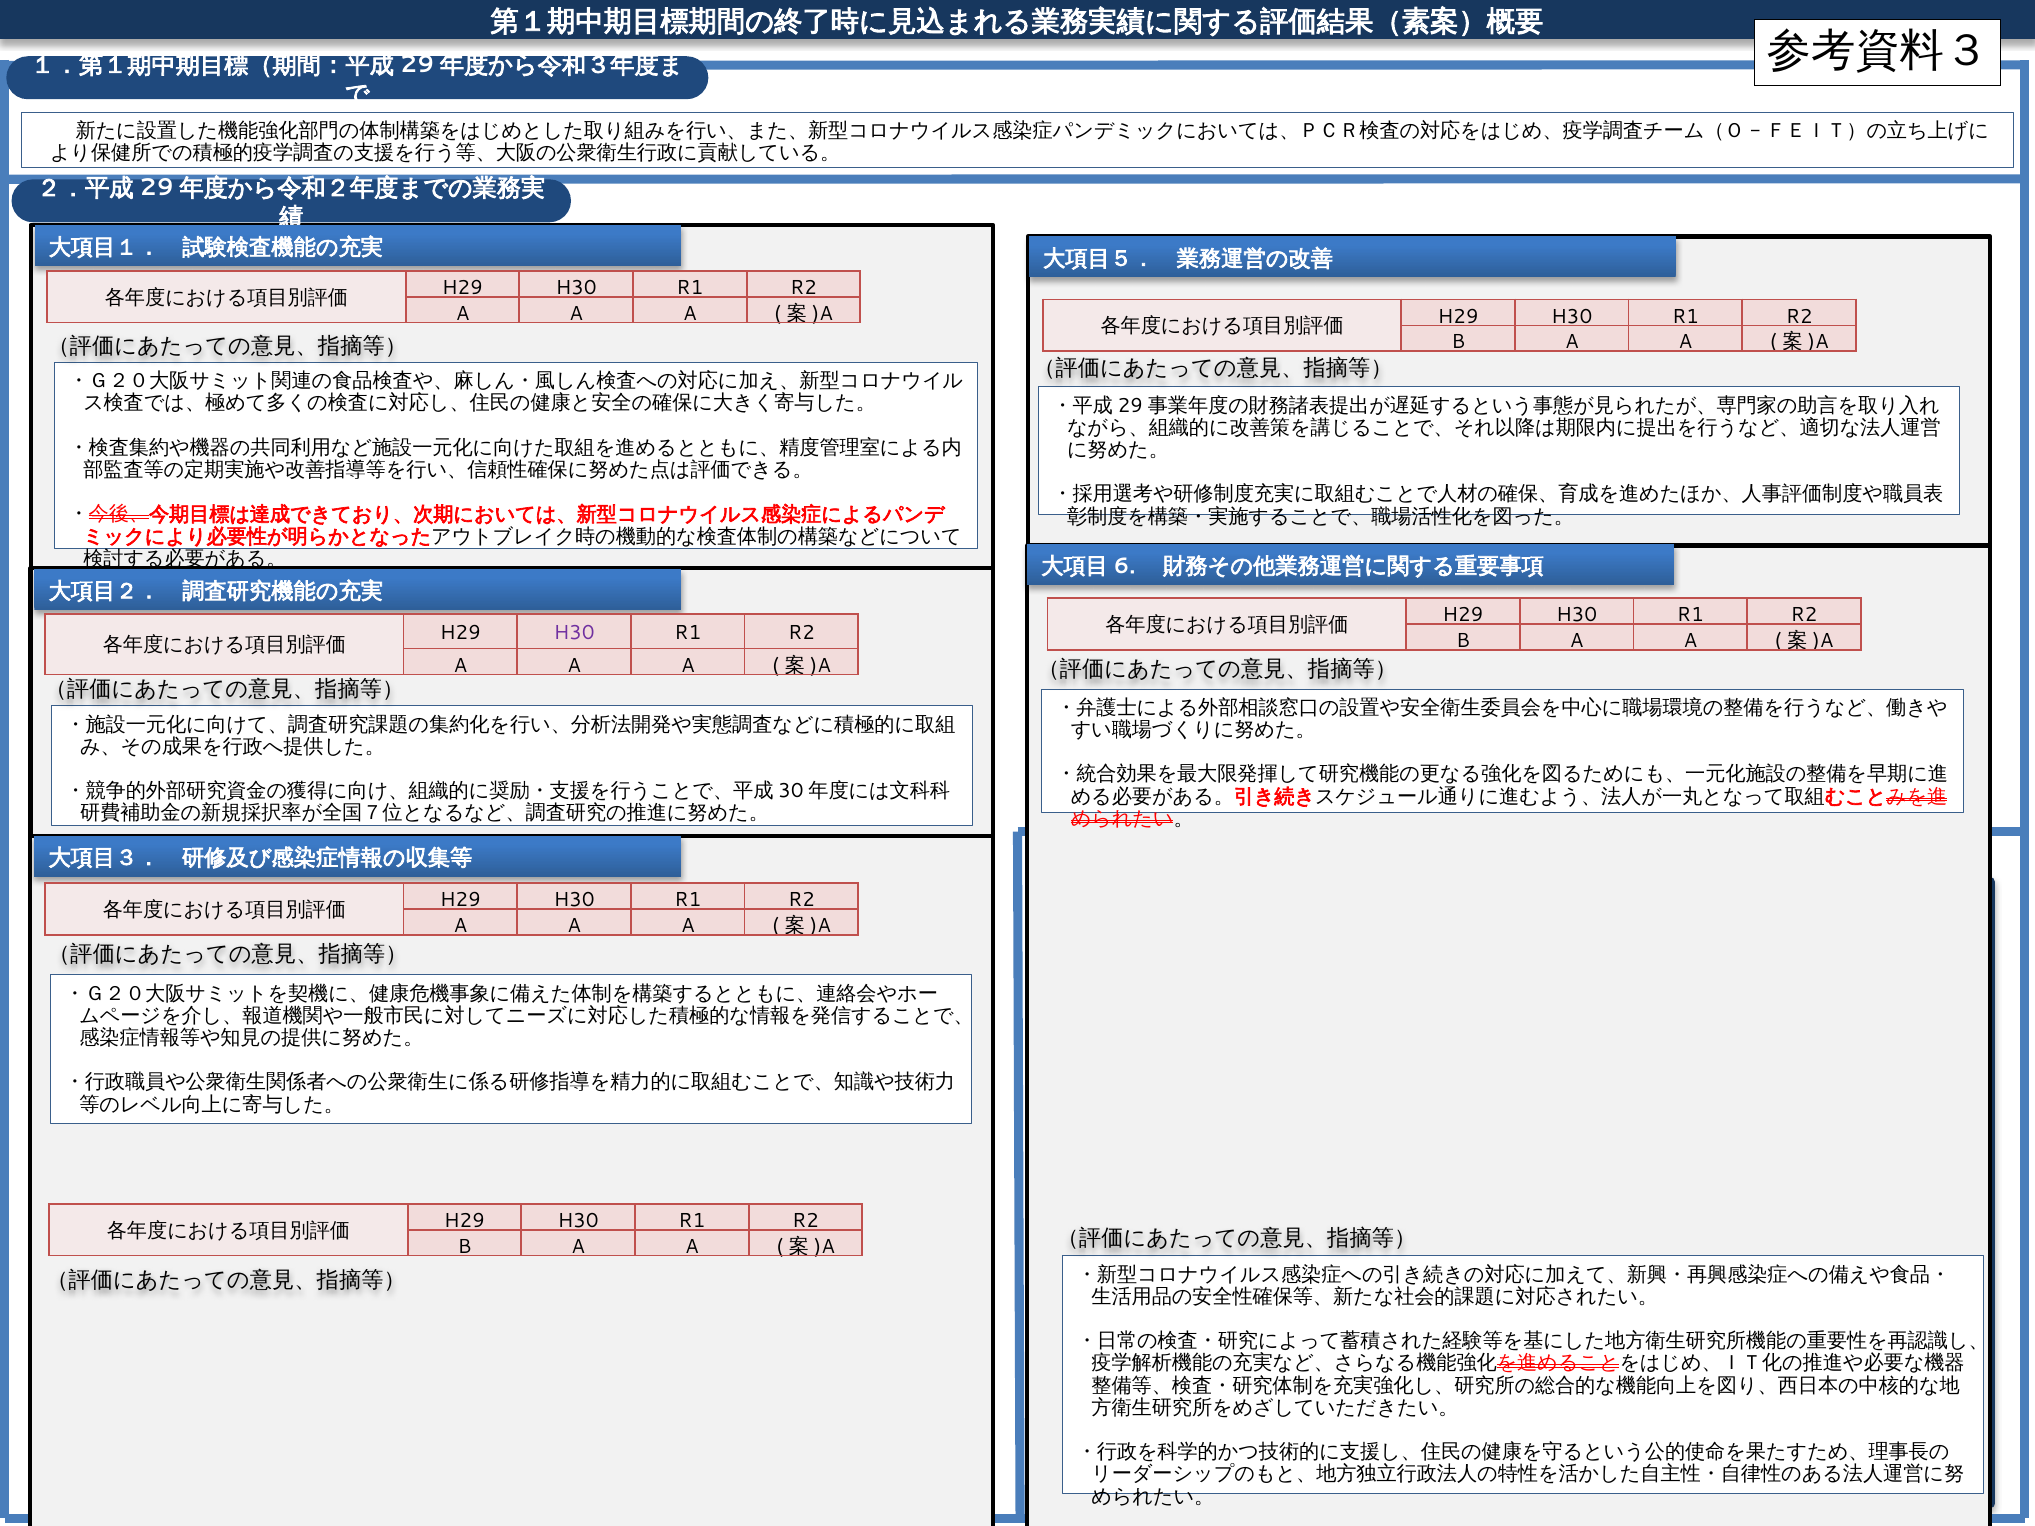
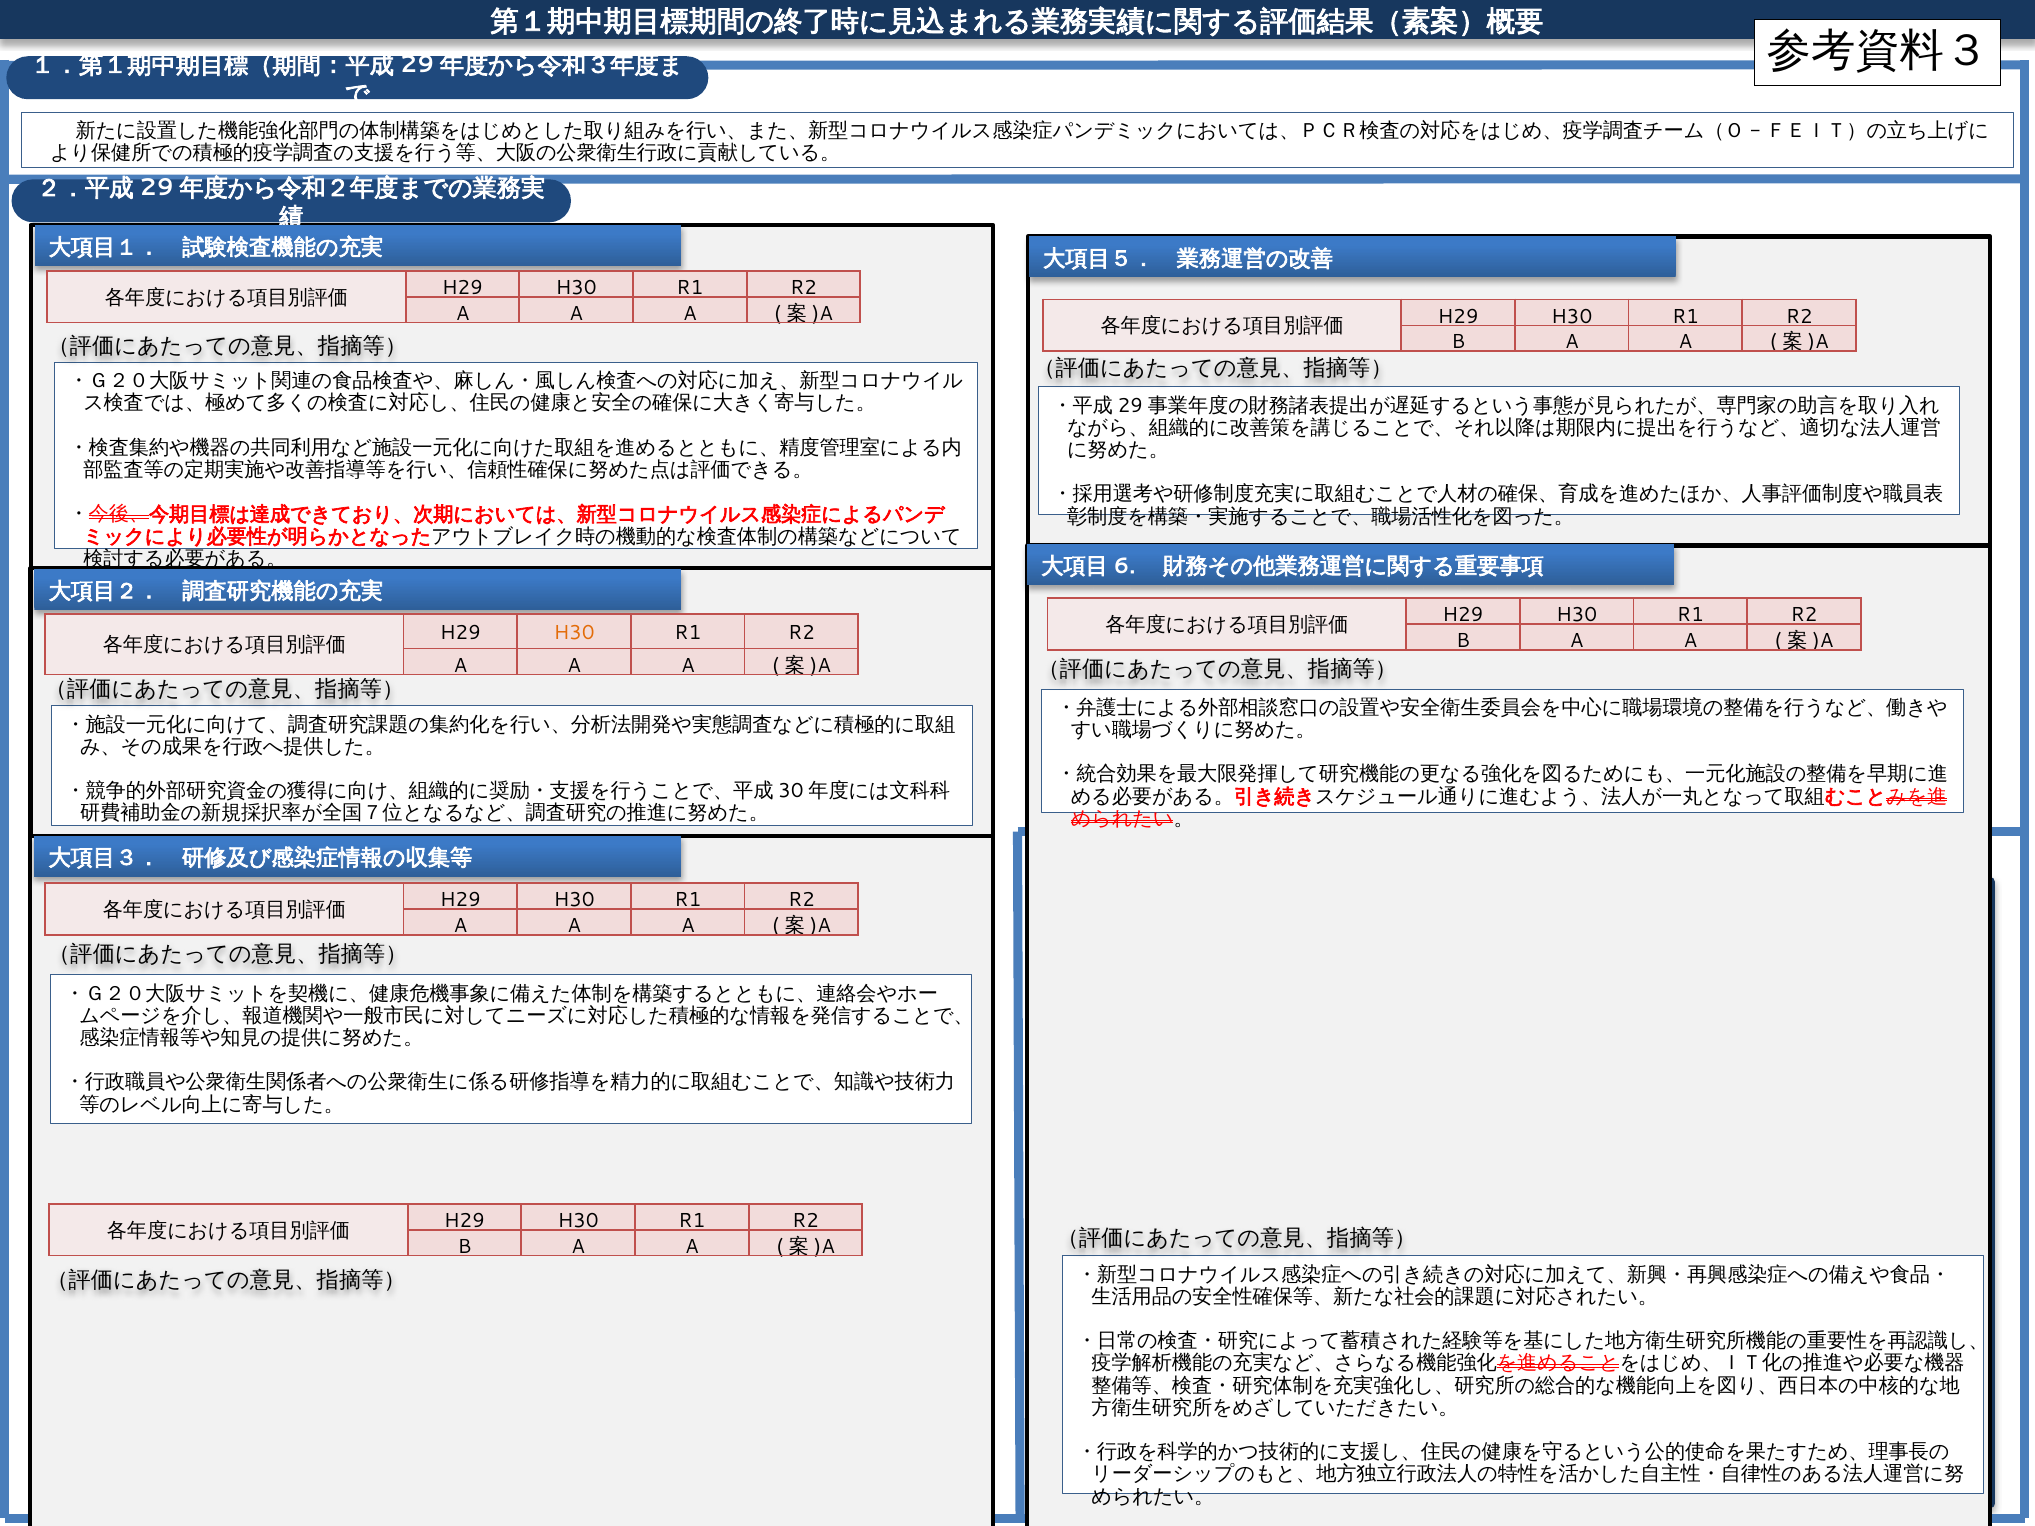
H30 colour: purple -> orange (574, 633)
